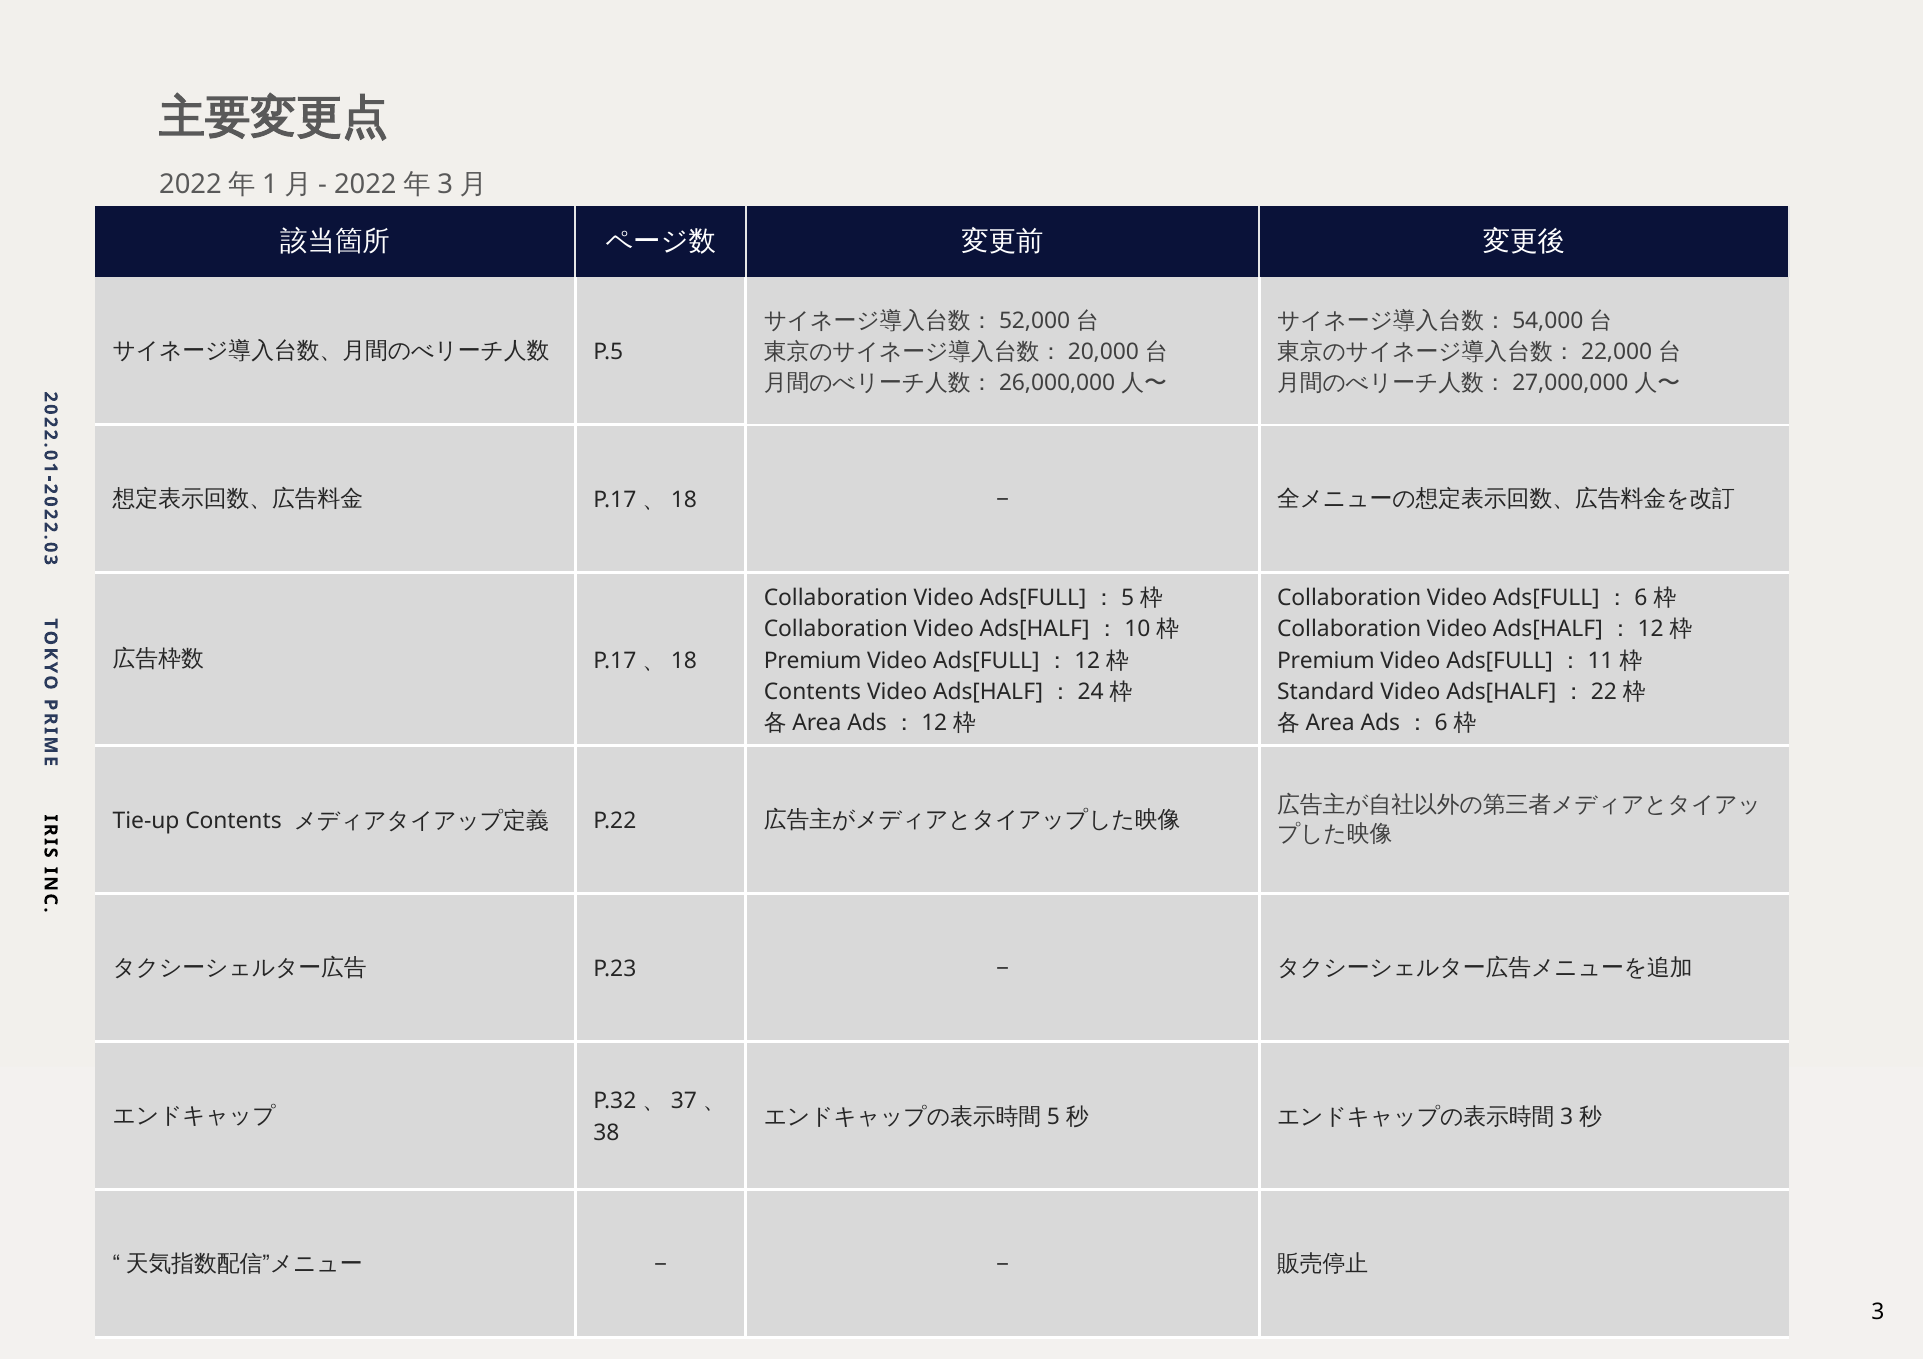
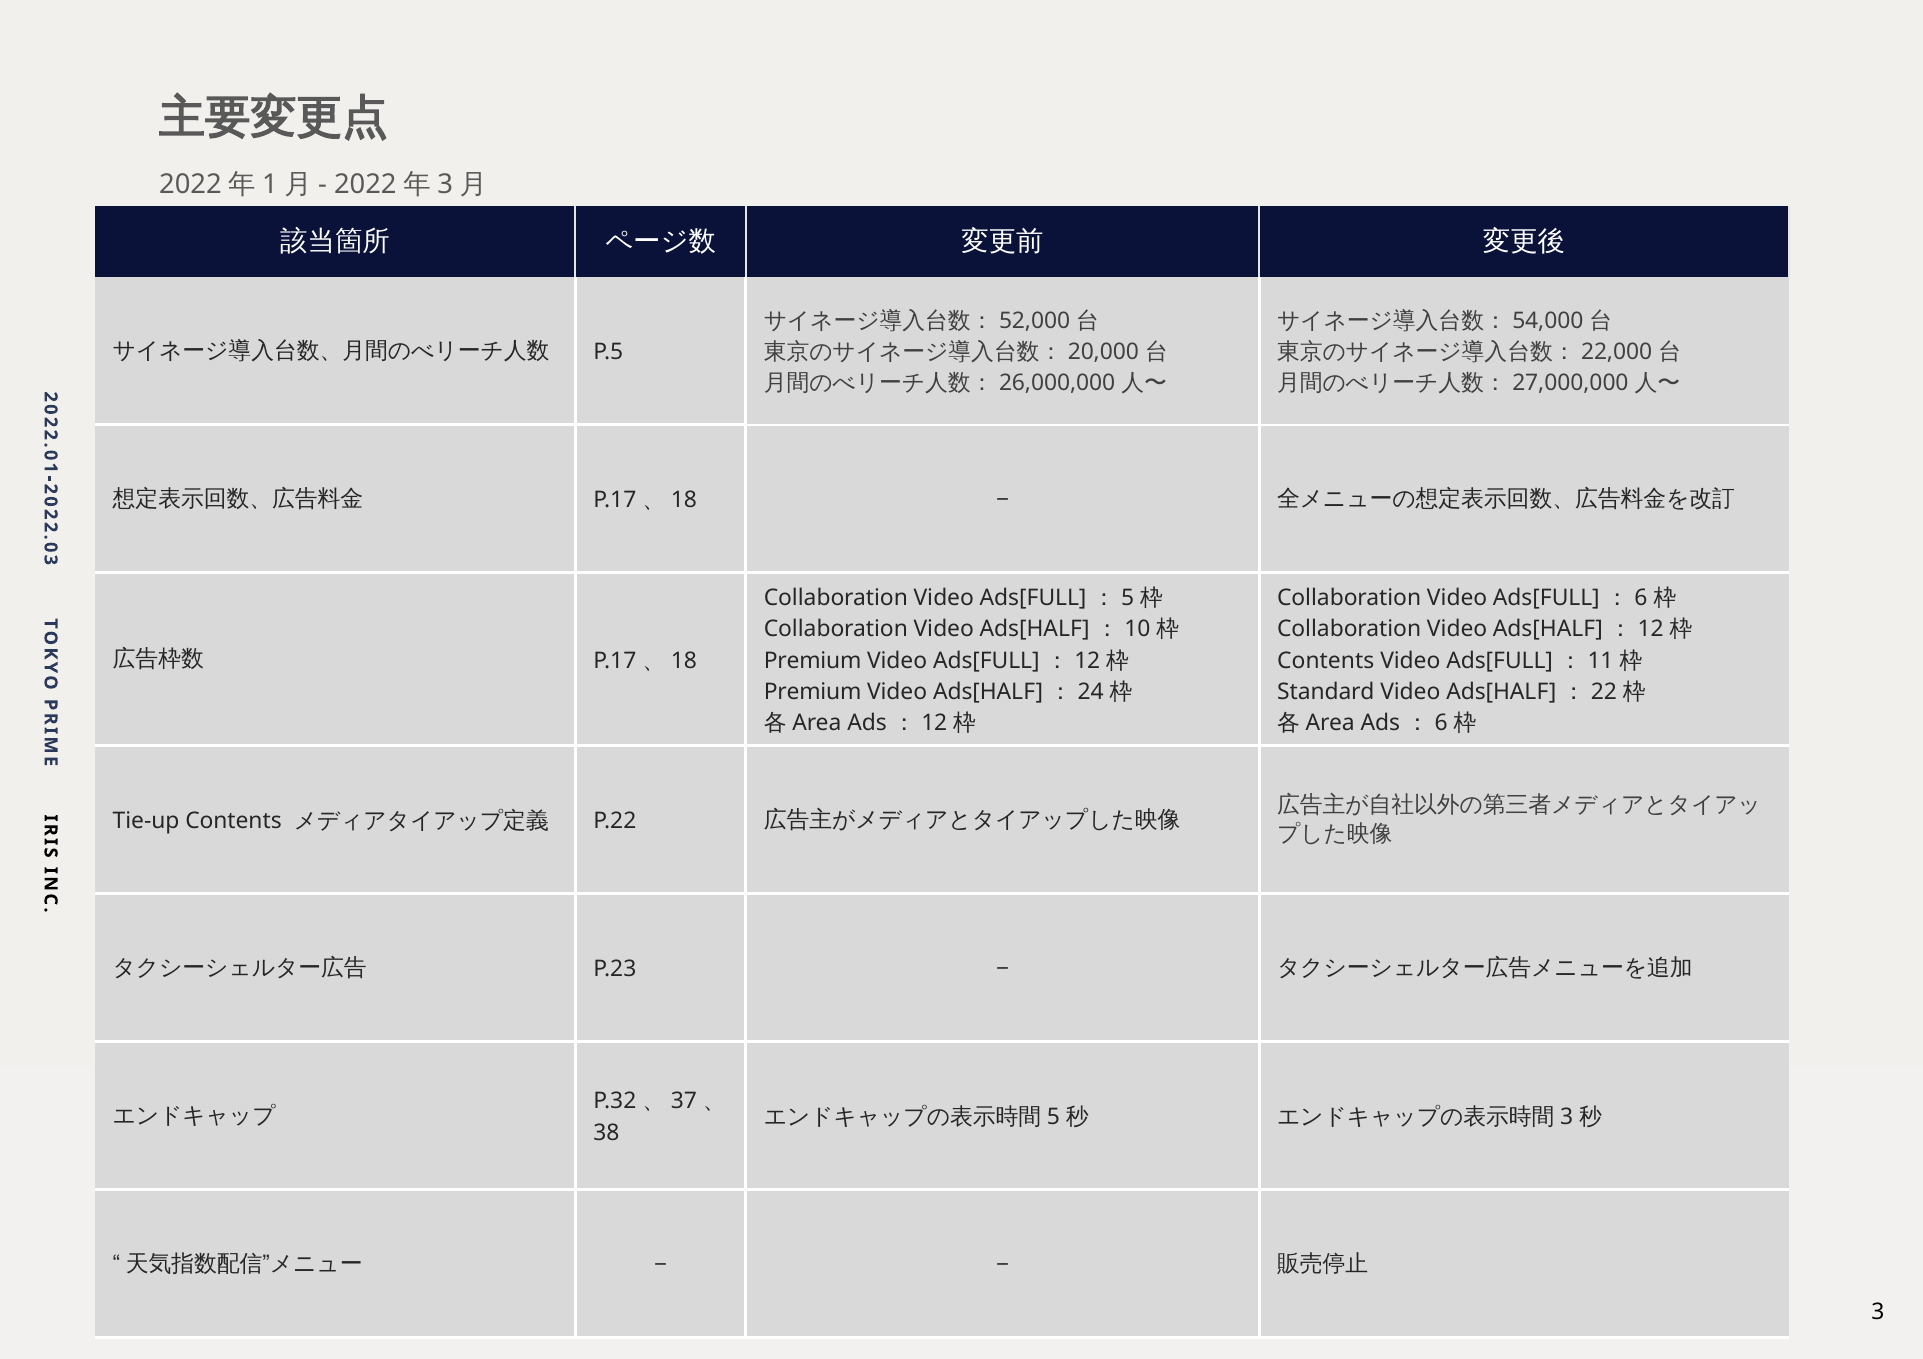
Premium: Premium -> Contents (1326, 661)
Contents: Contents -> Premium (813, 692)
